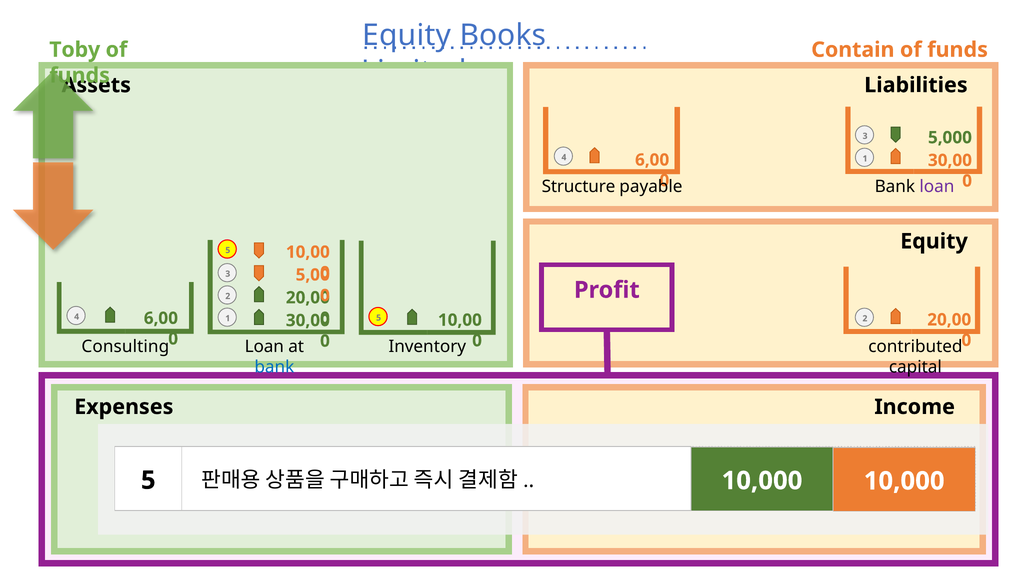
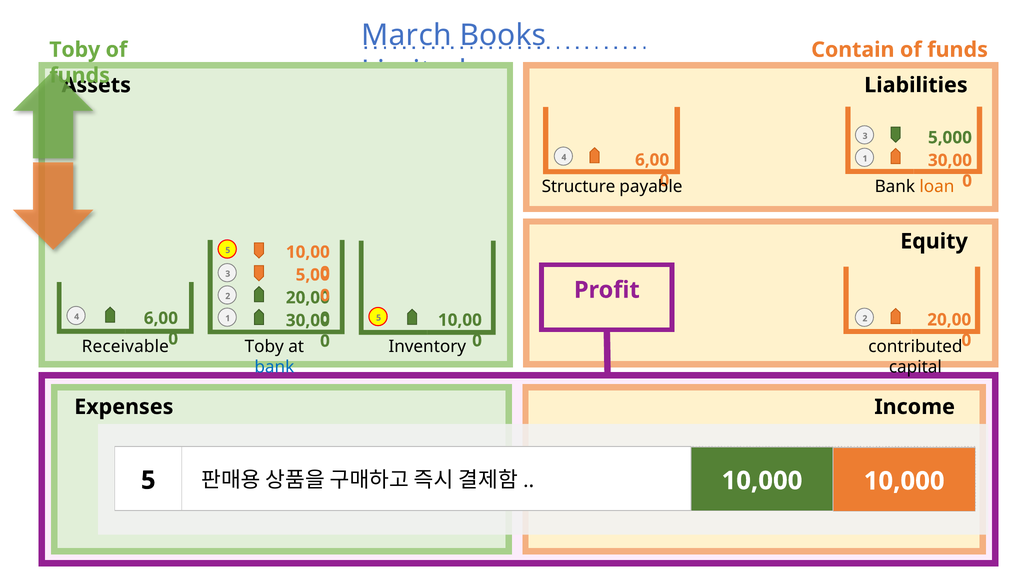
Equity: Equity -> March (407, 35)
loan colour: purple -> orange (937, 187)
Consulting: Consulting -> Receivable (125, 347)
Loan: Loan -> Toby (264, 347)
